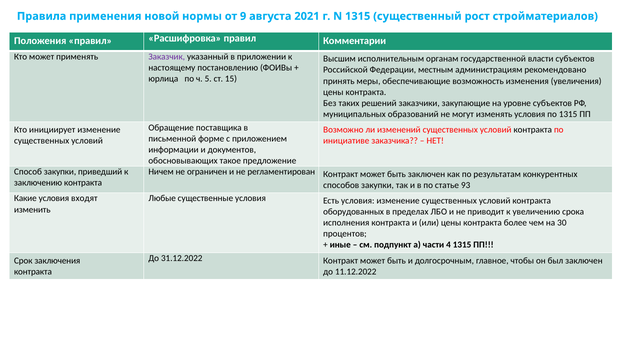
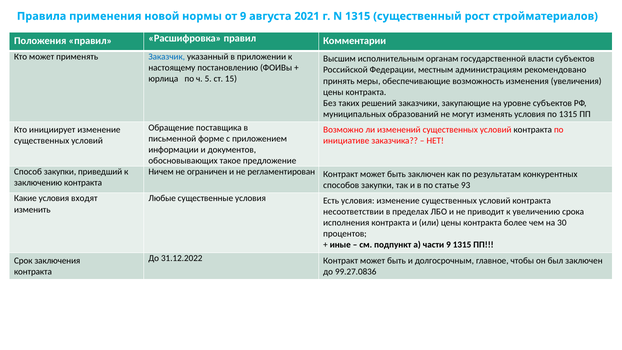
Заказчик colour: purple -> blue (167, 57)
оборудованных: оборудованных -> несоответствии (354, 212)
части 4: 4 -> 9 (449, 245)
11.12.2022: 11.12.2022 -> 99.27.0836 (356, 272)
